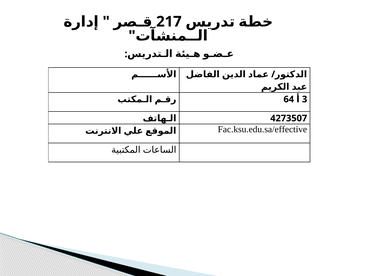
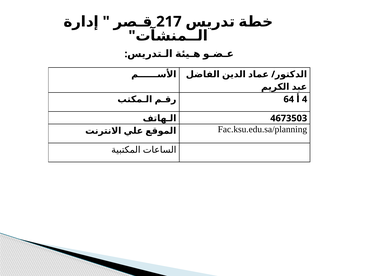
3: 3 -> 4 (305, 100)
4273507: 4273507 -> 4673503 (289, 119)
Fac.ksu.edu.sa/effective: Fac.ksu.edu.sa/effective -> Fac.ksu.edu.sa/planning (262, 130)
